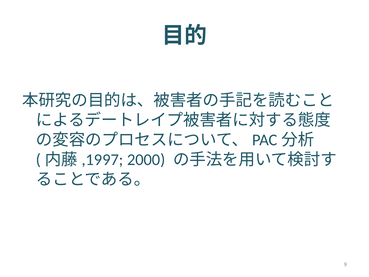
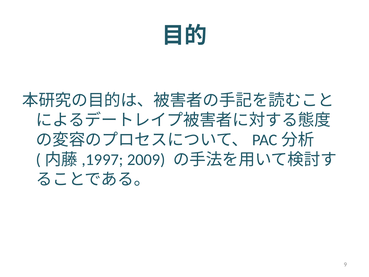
2000: 2000 -> 2009 (146, 160)
